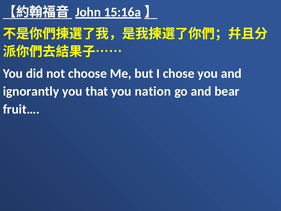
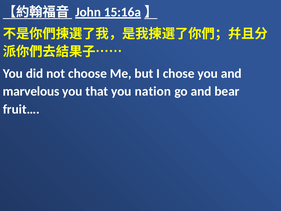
ignorantly: ignorantly -> marvelous (31, 91)
